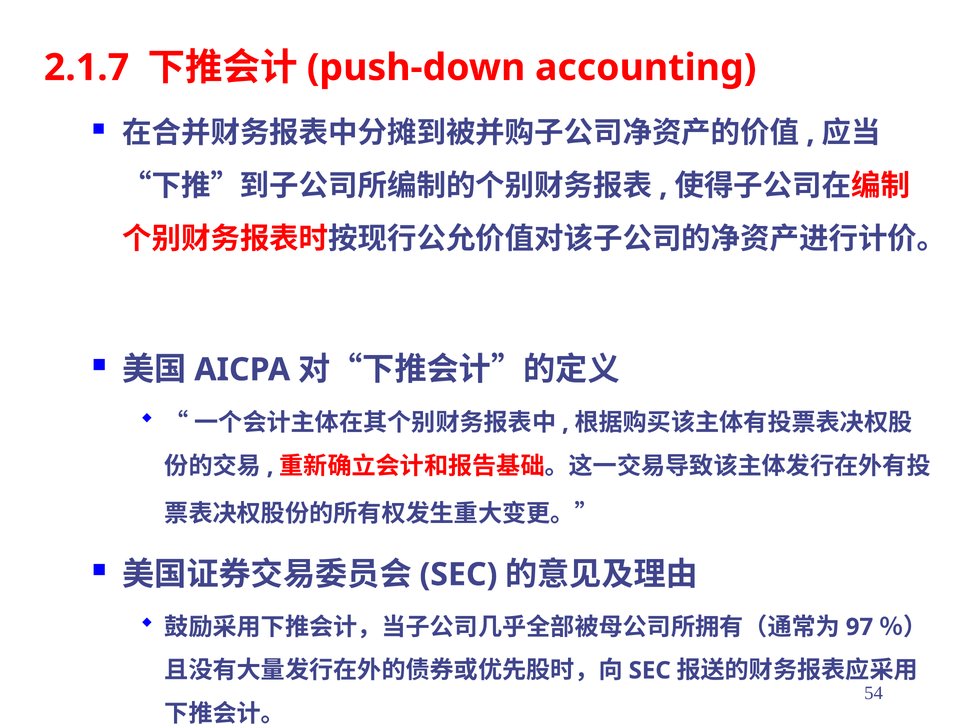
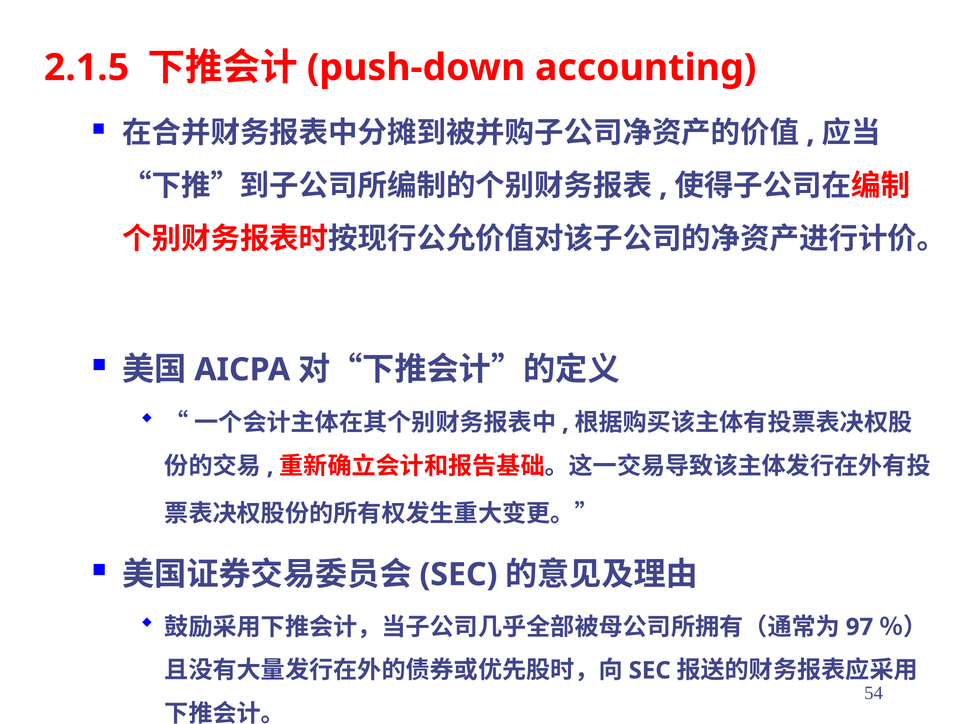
2.1.7: 2.1.7 -> 2.1.5 (87, 68)
